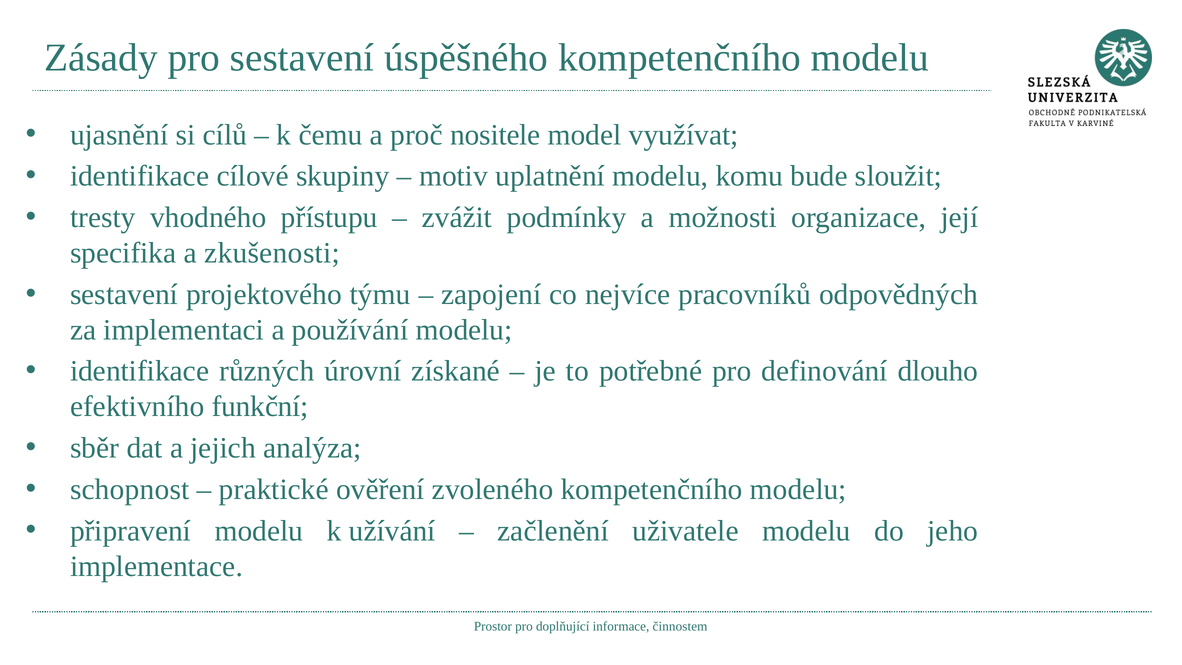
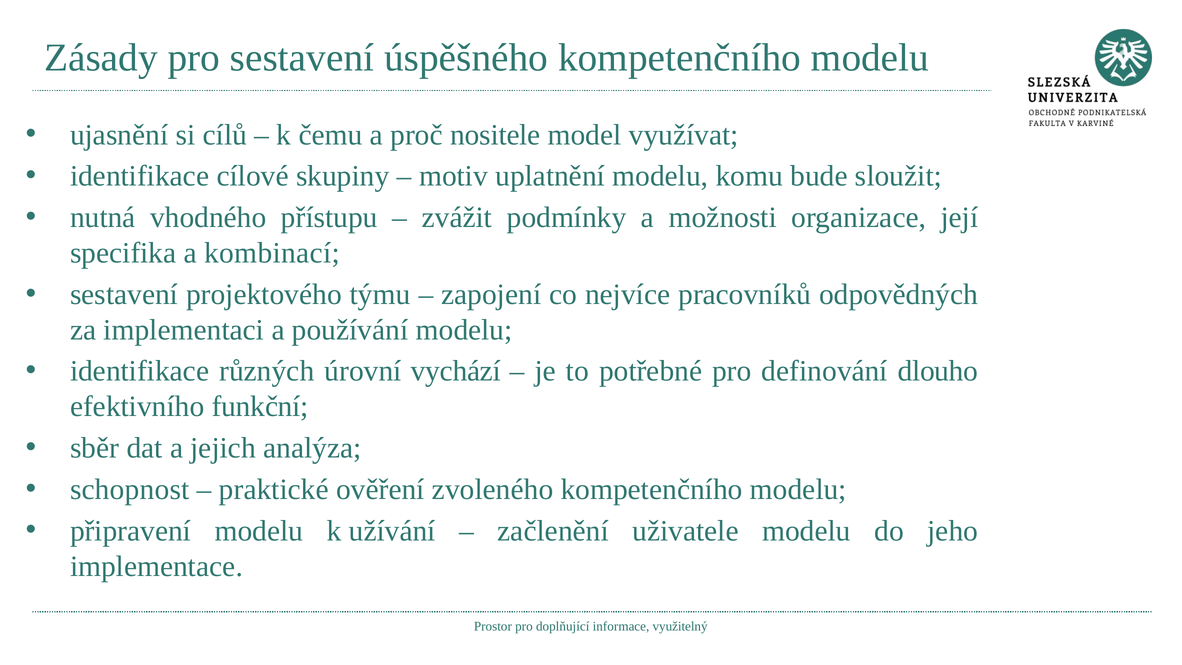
tresty: tresty -> nutná (103, 217)
zkušenosti: zkušenosti -> kombinací (272, 253)
získané: získané -> vychází (456, 371)
činnostem: činnostem -> využitelný (680, 626)
